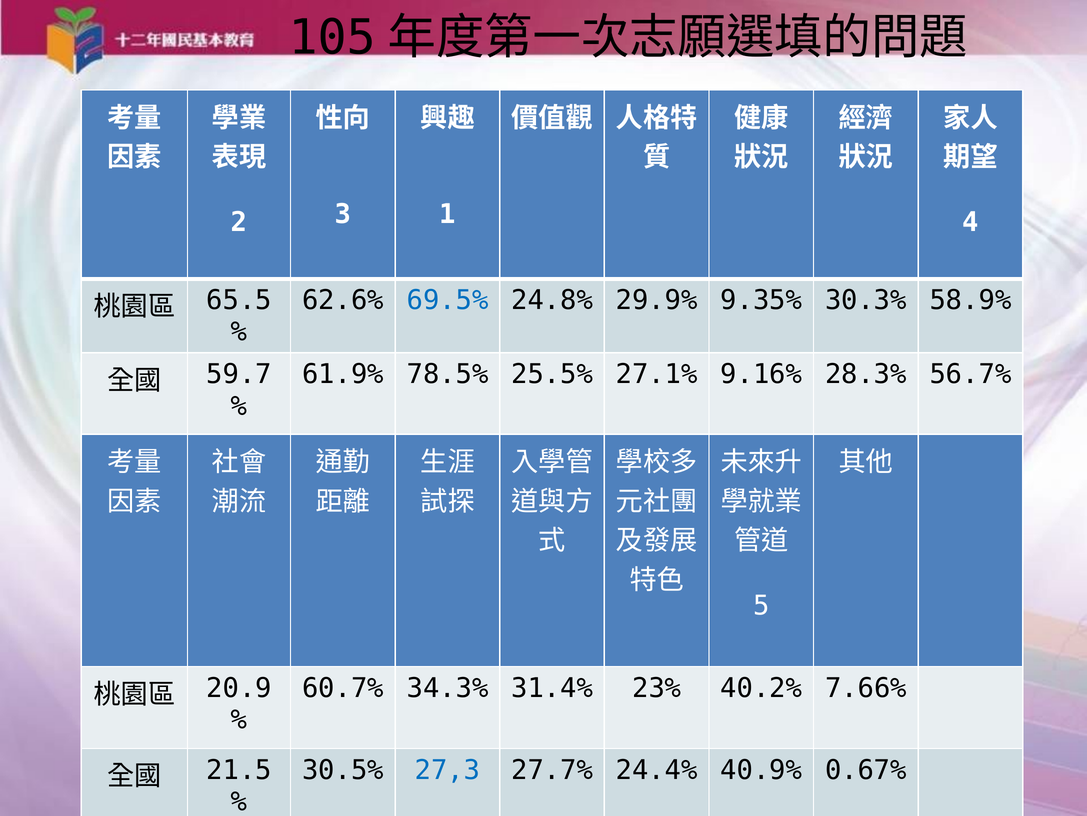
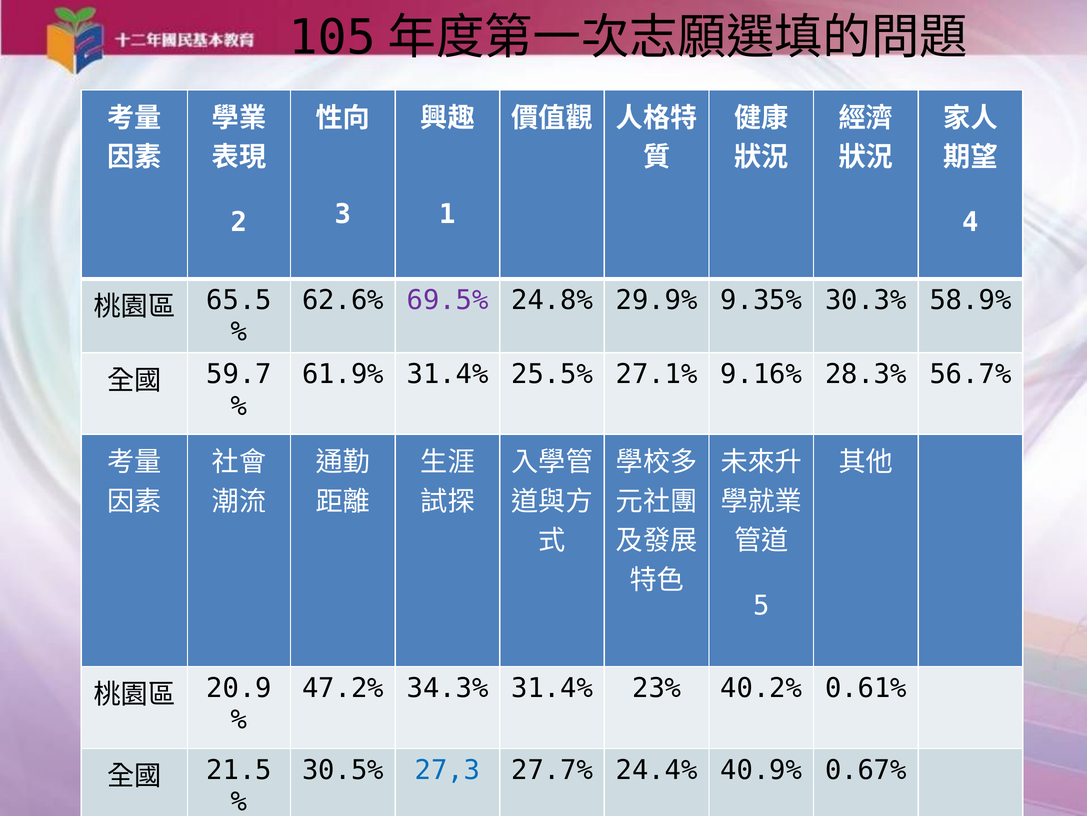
69.5% colour: blue -> purple (448, 300)
61.9% 78.5%: 78.5% -> 31.4% (448, 374)
60.7%: 60.7% -> 47.2% (343, 688)
7.66%: 7.66% -> 0.61% (866, 688)
